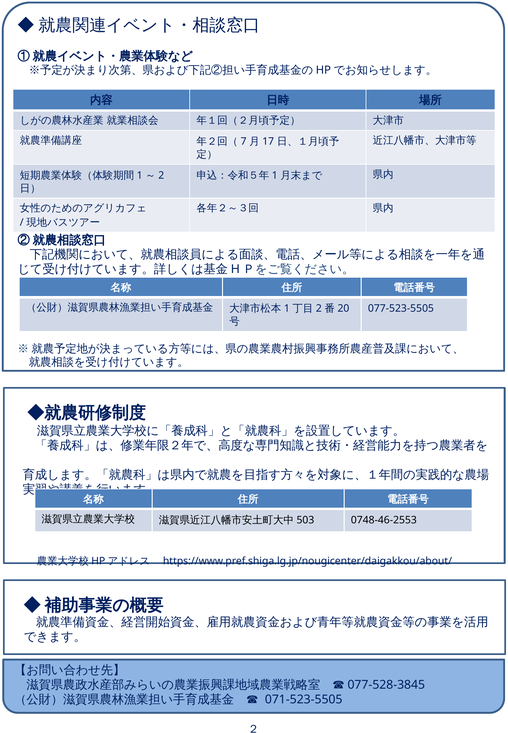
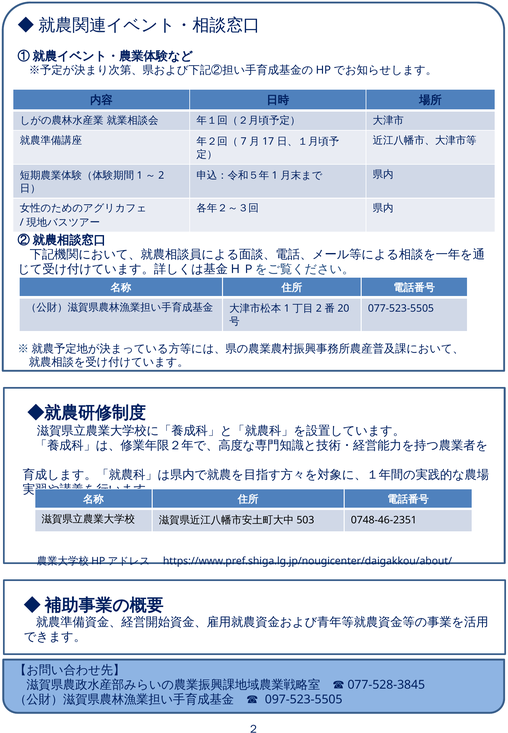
0748-46-2553: 0748-46-2553 -> 0748-46-2351 (384, 521)
071-523-5505: 071-523-5505 -> 097-523-5505 (304, 700)
